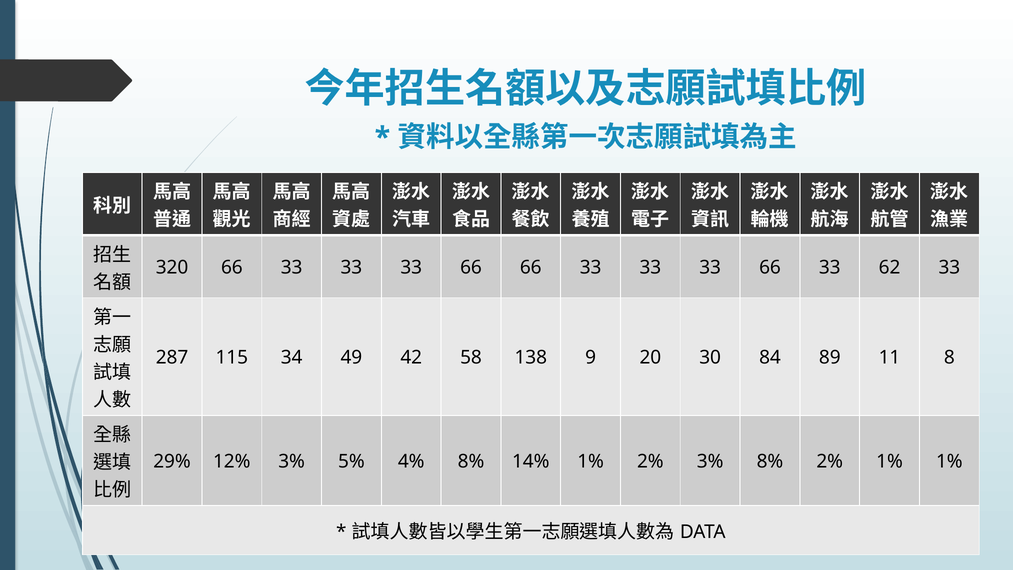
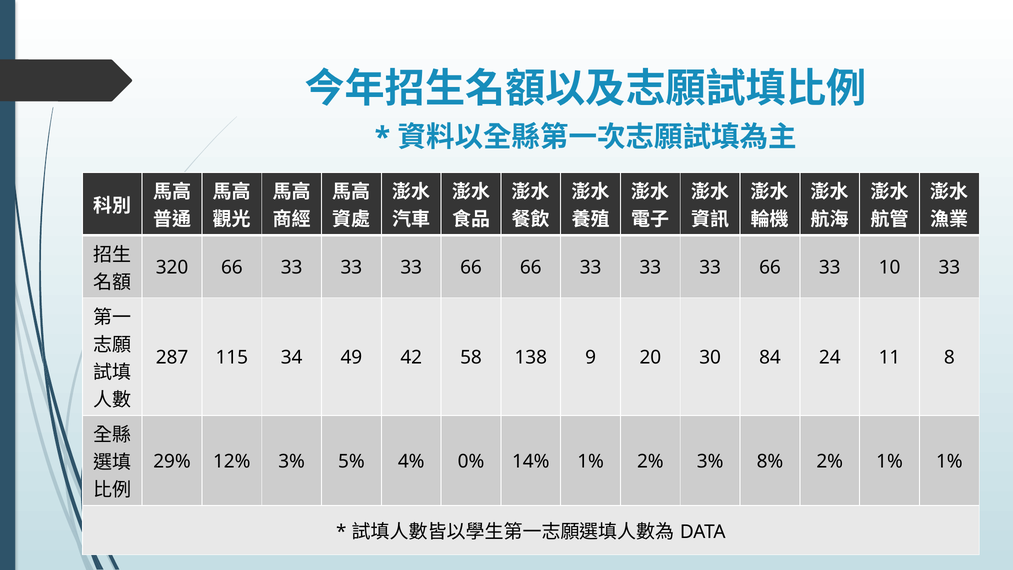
62: 62 -> 10 (890, 267)
89: 89 -> 24 (830, 358)
4% 8%: 8% -> 0% (471, 461)
